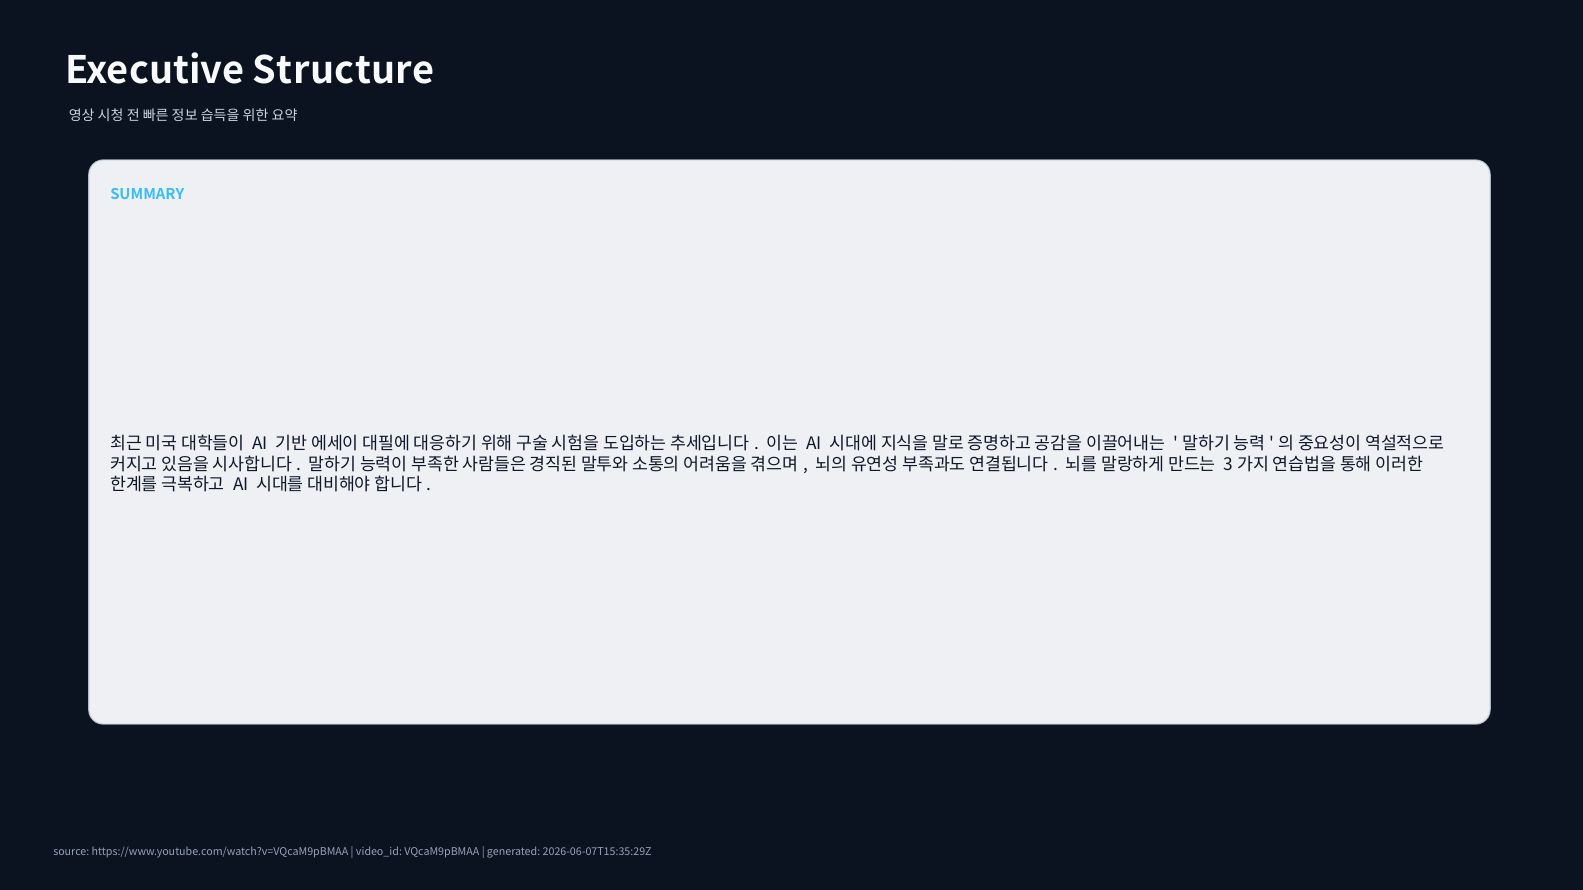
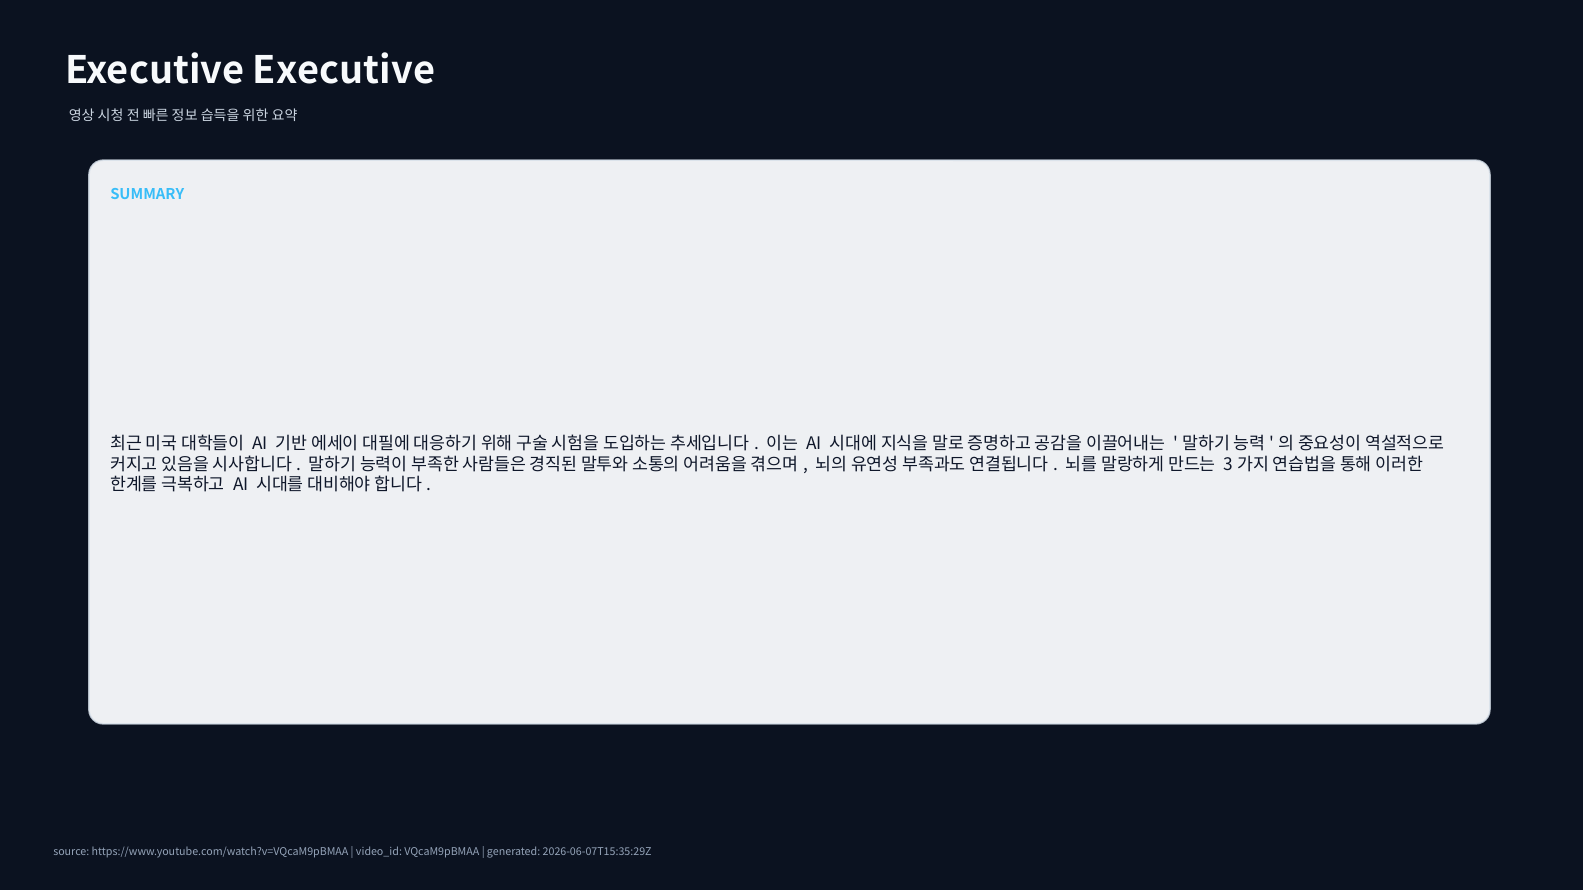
Executive Structure: Structure -> Executive (344, 71)
